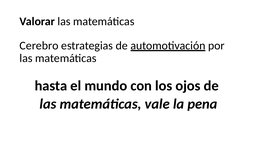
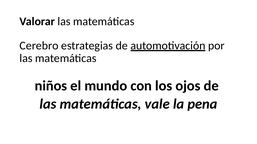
hasta: hasta -> niños (51, 86)
